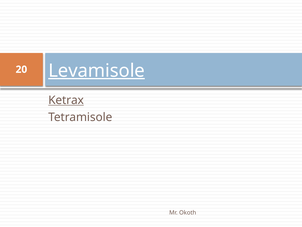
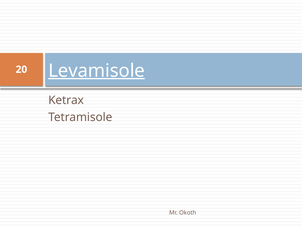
Ketrax underline: present -> none (66, 100)
